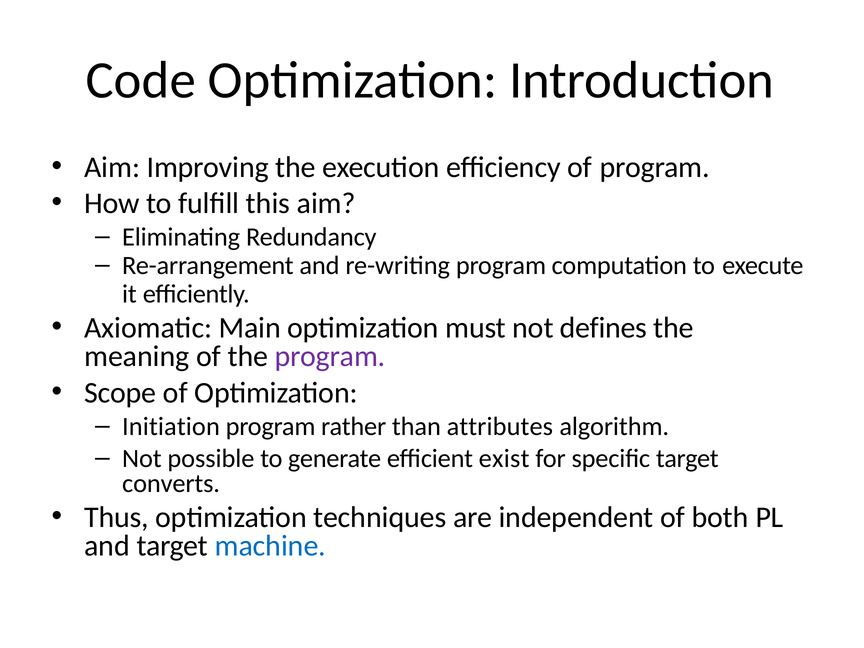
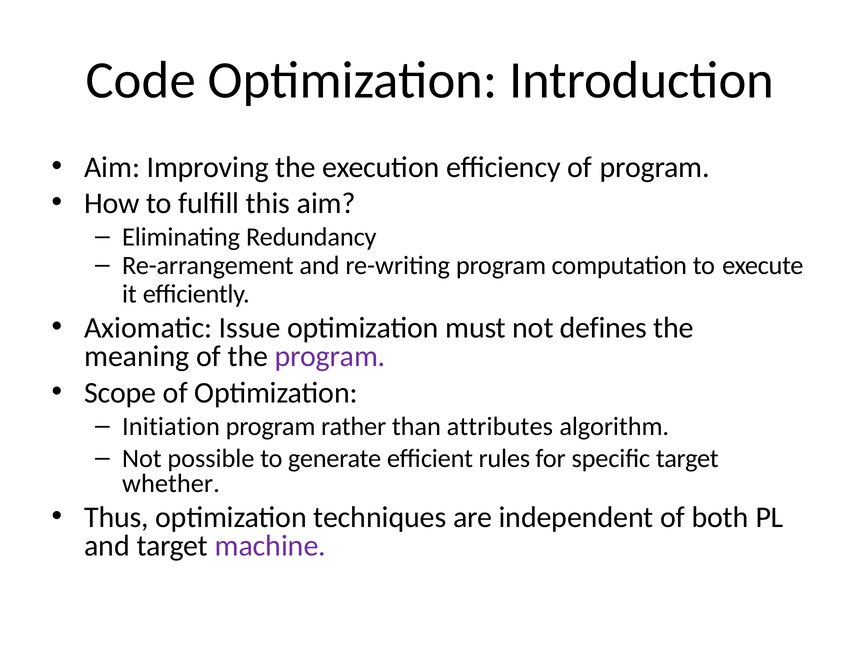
Main: Main -> Issue (250, 328)
exist: exist -> rules (504, 458)
converts: converts -> whether (171, 484)
machine colour: blue -> purple (270, 546)
